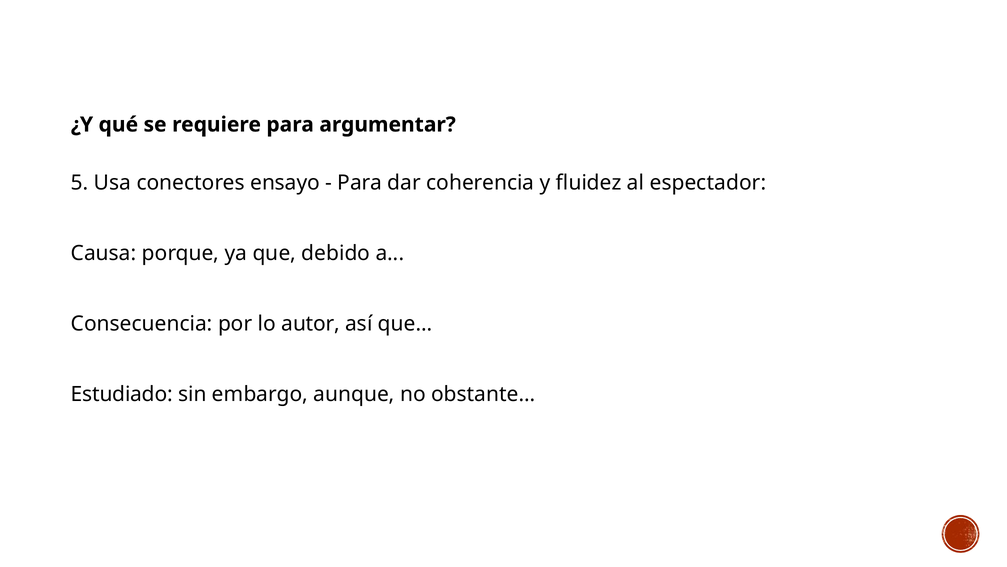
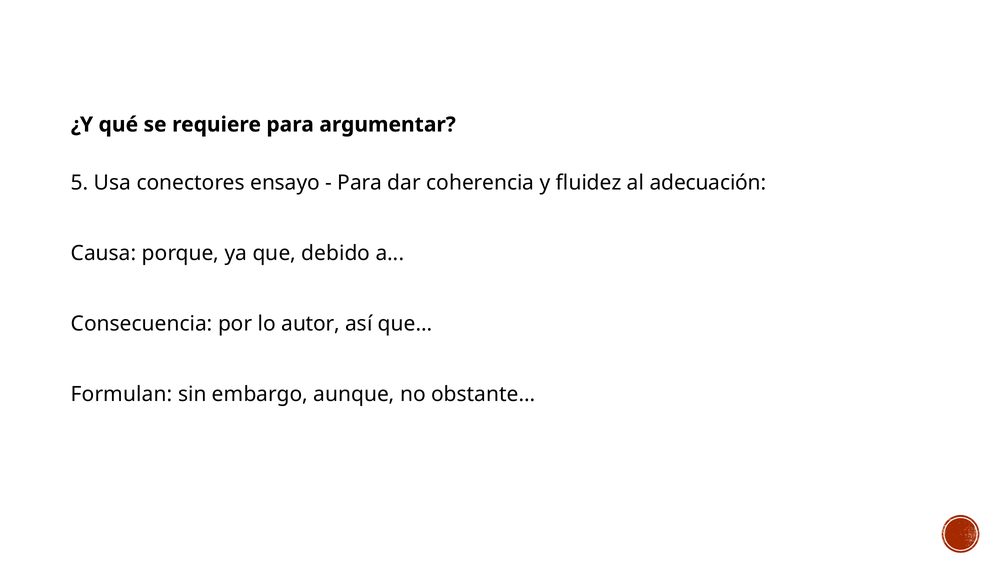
espectador: espectador -> adecuación (708, 182)
Estudiado: Estudiado -> Formulan (122, 394)
